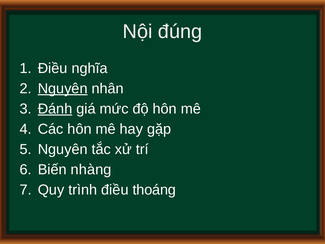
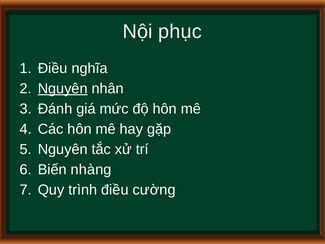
đúng: đúng -> phục (180, 31)
Đánh underline: present -> none (55, 109)
thoáng: thoáng -> cường (154, 190)
